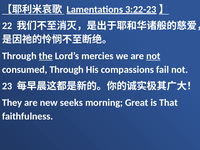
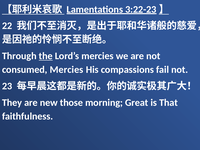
not underline: present -> none (153, 56)
consumed Through: Through -> Mercies (67, 70)
seeks: seeks -> those (71, 103)
